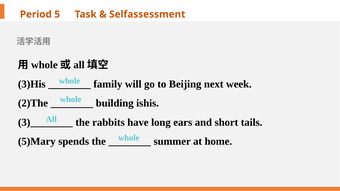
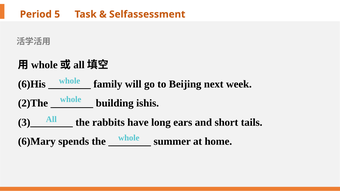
3)His: 3)His -> 6)His (32, 84)
5)Mary: 5)Mary -> 6)Mary (37, 142)
